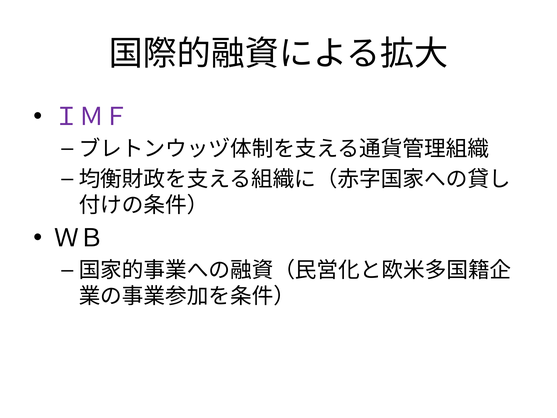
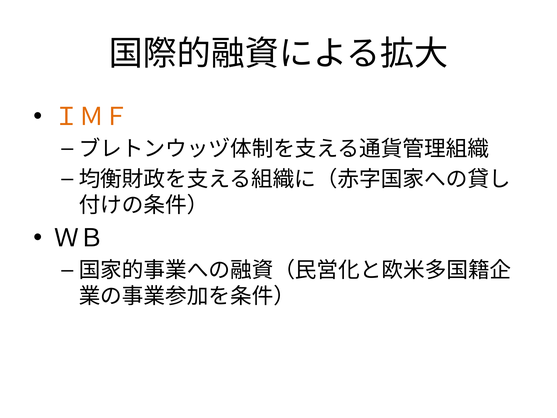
ＩＭＦ colour: purple -> orange (91, 117)
